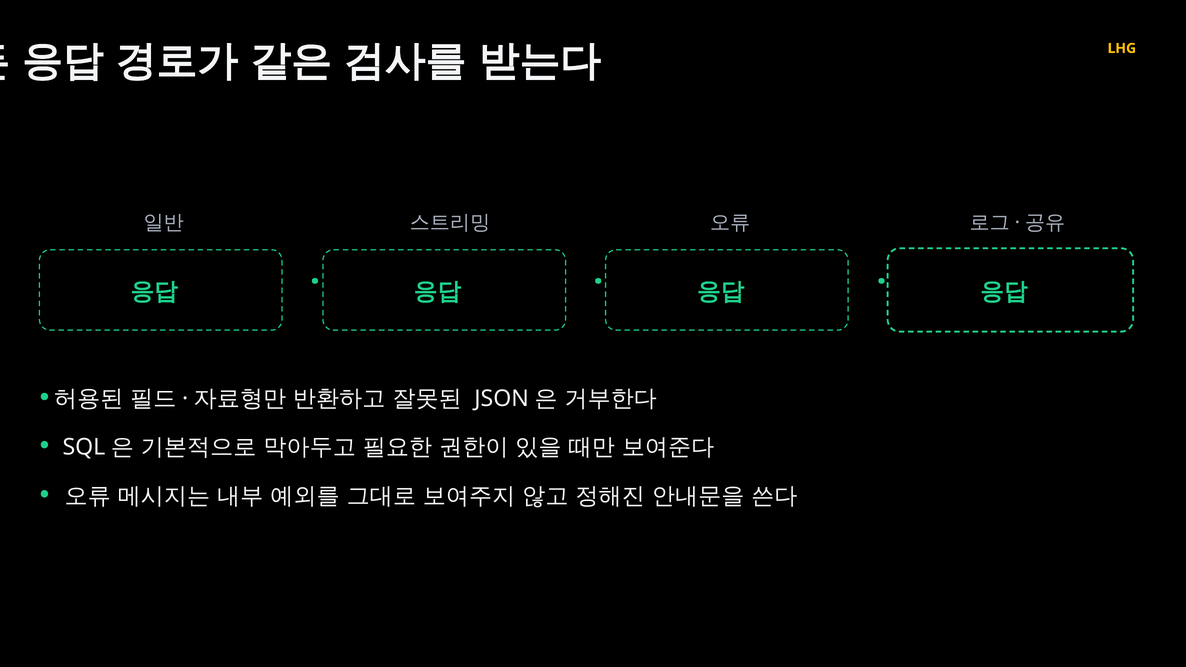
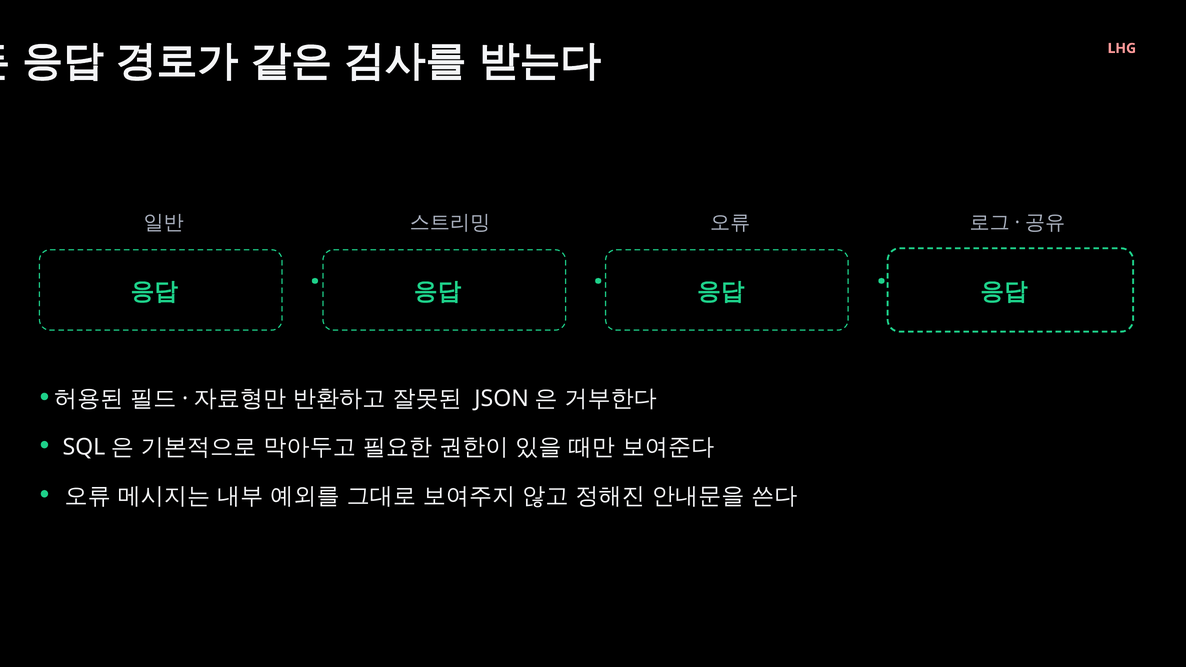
LHG colour: yellow -> pink (1122, 48)
